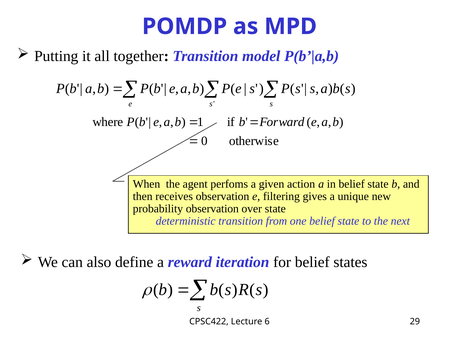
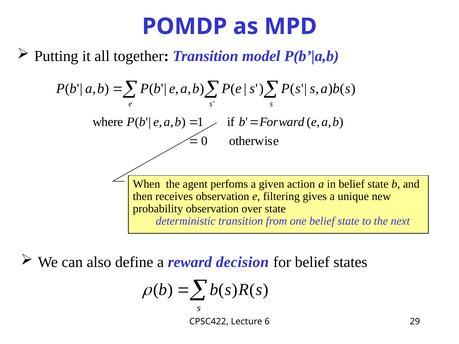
iteration: iteration -> decision (242, 262)
